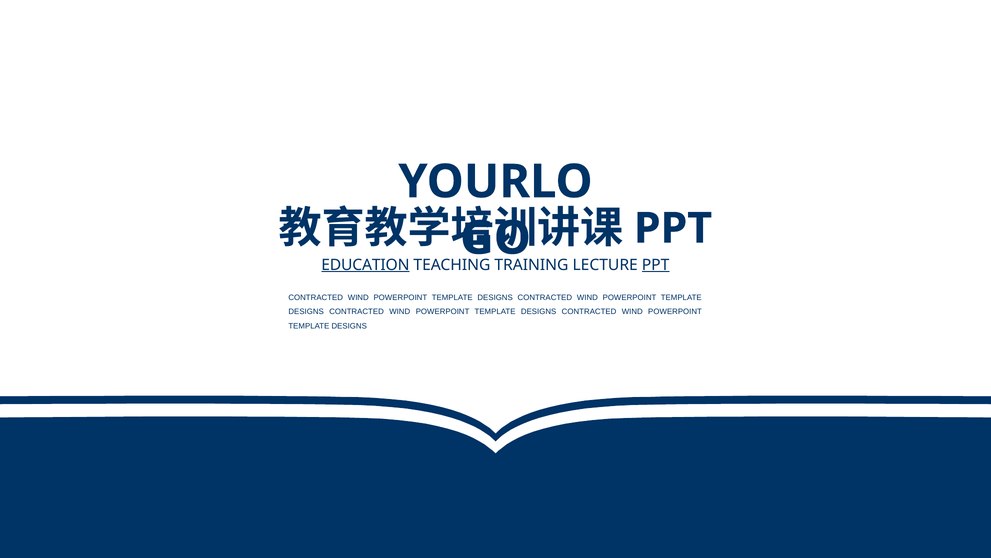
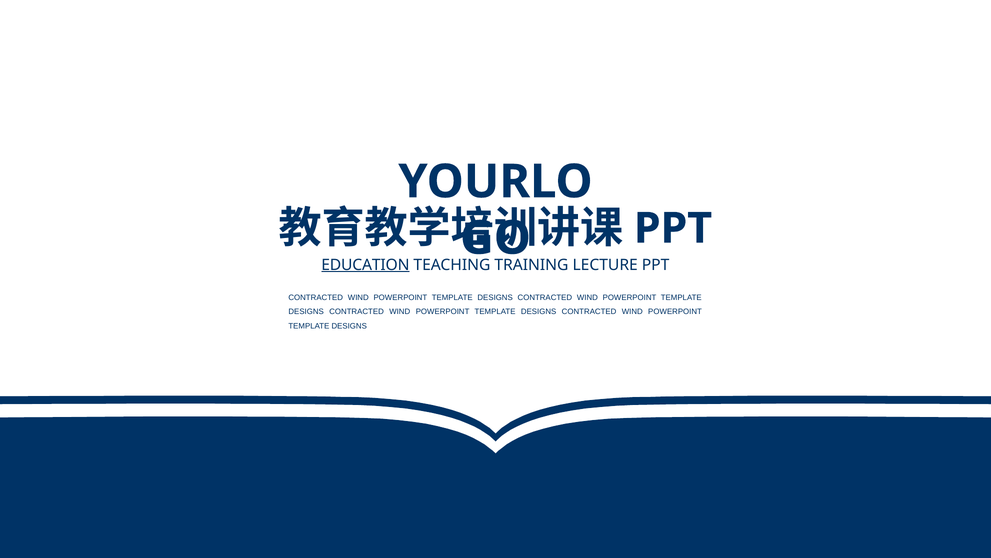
PPT underline: present -> none (656, 265)
